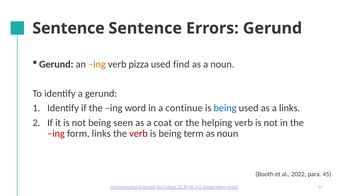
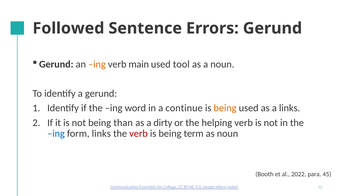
Sentence: Sentence -> Followed (68, 28)
pizza: pizza -> main (139, 64)
find: find -> tool (181, 64)
being colour: blue -> orange (225, 108)
seen: seen -> than (123, 123)
coat: coat -> dirty (163, 123)
ing colour: red -> blue (56, 134)
